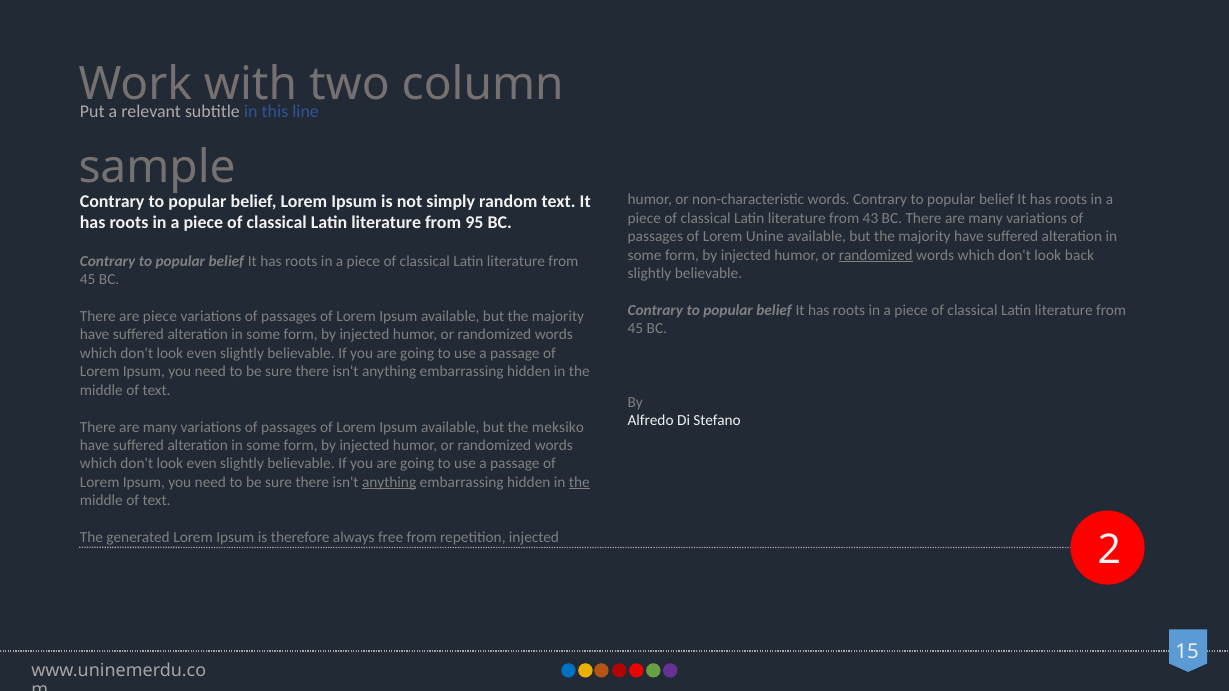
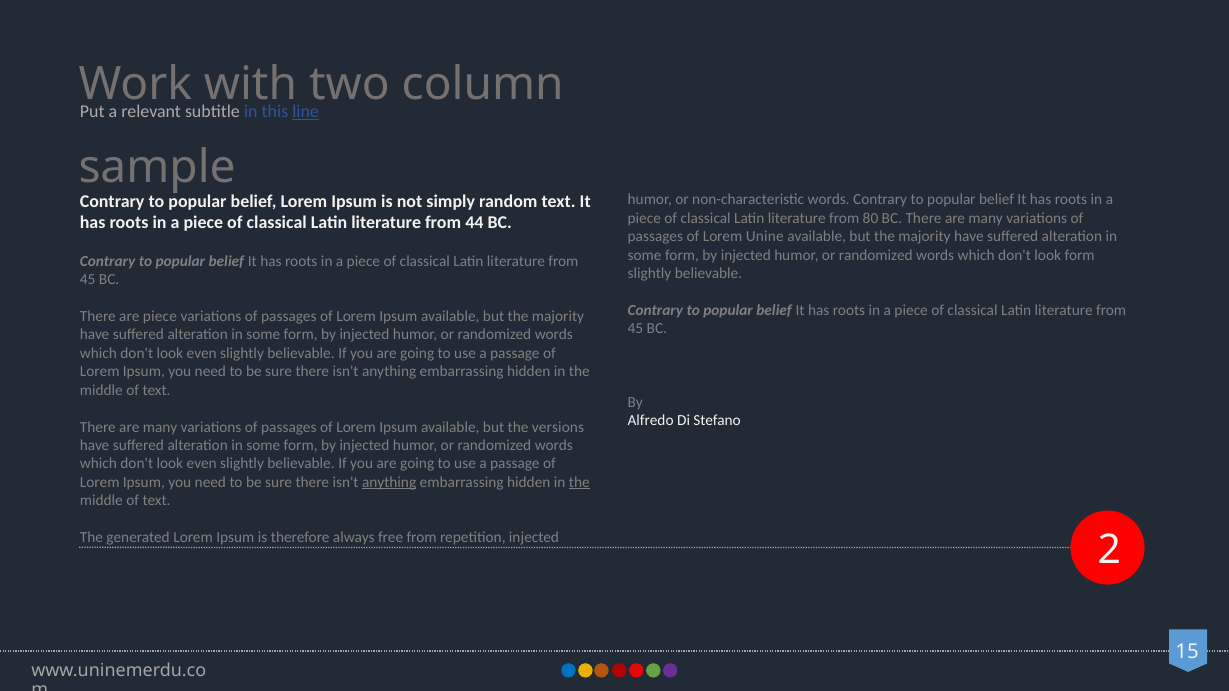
line underline: none -> present (306, 112)
43: 43 -> 80 (871, 218)
95: 95 -> 44 (474, 223)
randomized underline: present -> none (876, 255)
look back: back -> form (1080, 255)
meksiko: meksiko -> versions (558, 427)
